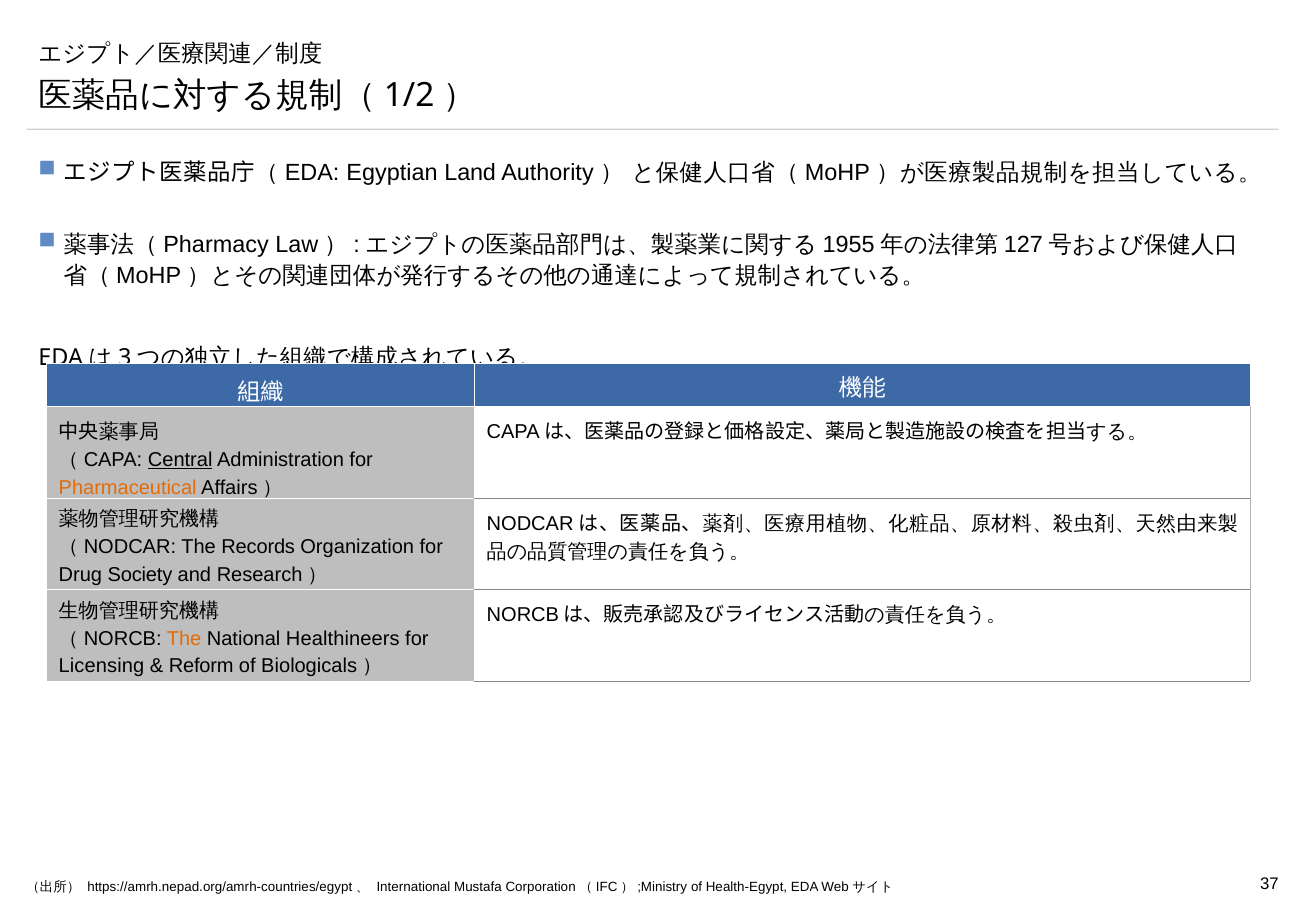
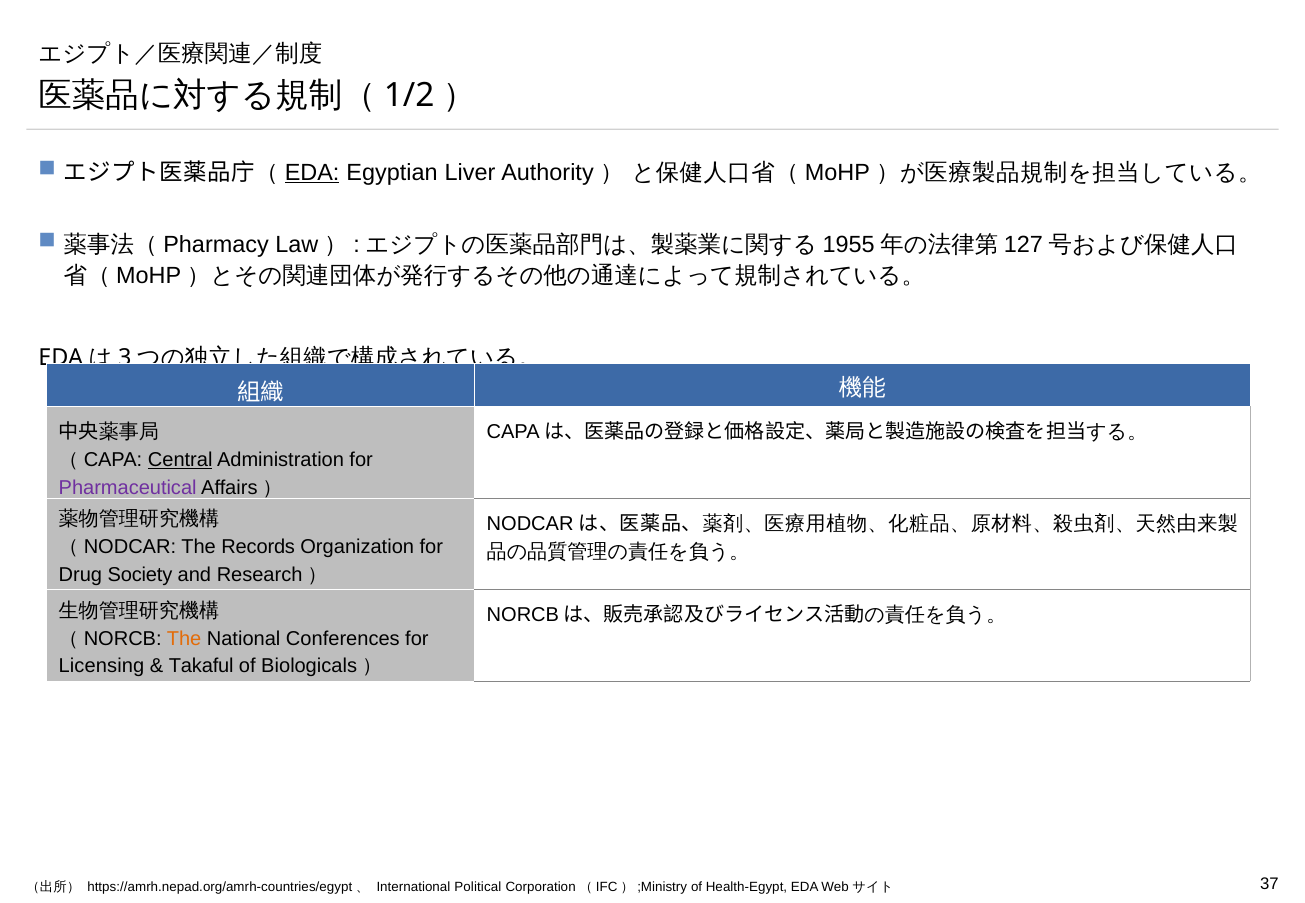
EDA underline: none -> present (312, 173)
Land: Land -> Liver (470, 173)
Pharmaceutical colour: orange -> purple (128, 488)
Healthineers: Healthineers -> Conferences (343, 639)
Reform: Reform -> Takaful (201, 667)
Mustafa: Mustafa -> Political (478, 888)
